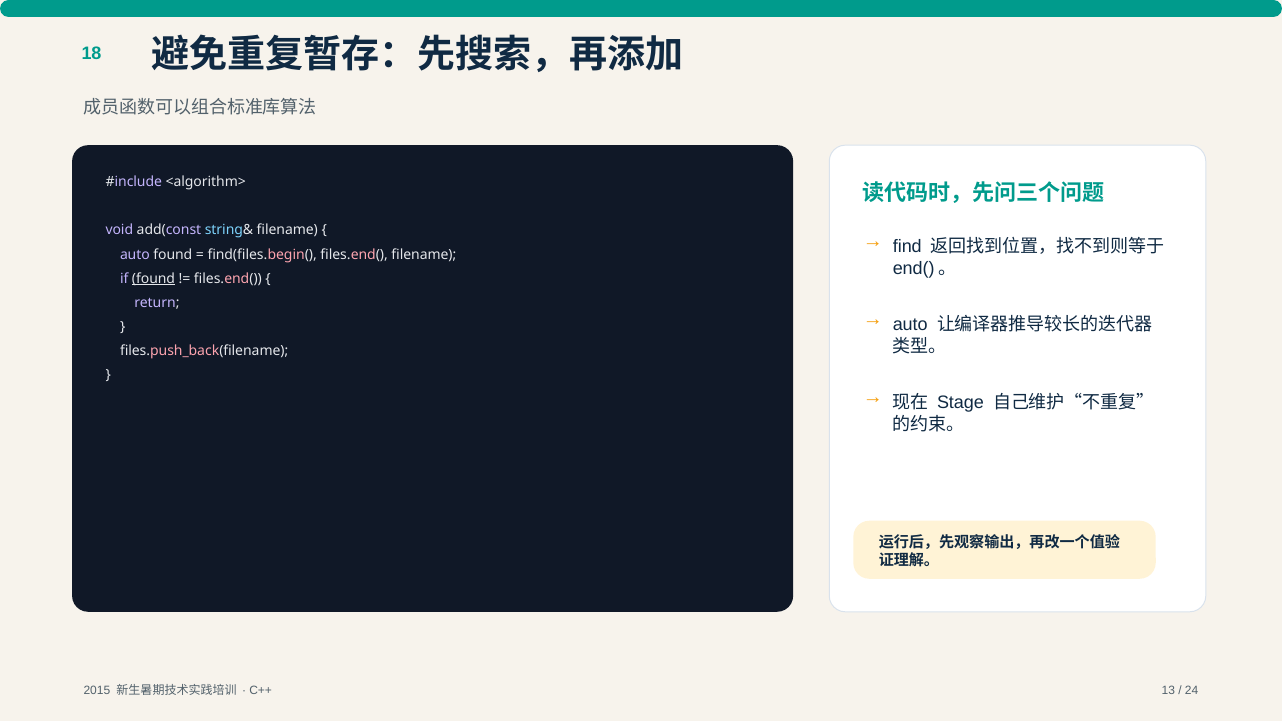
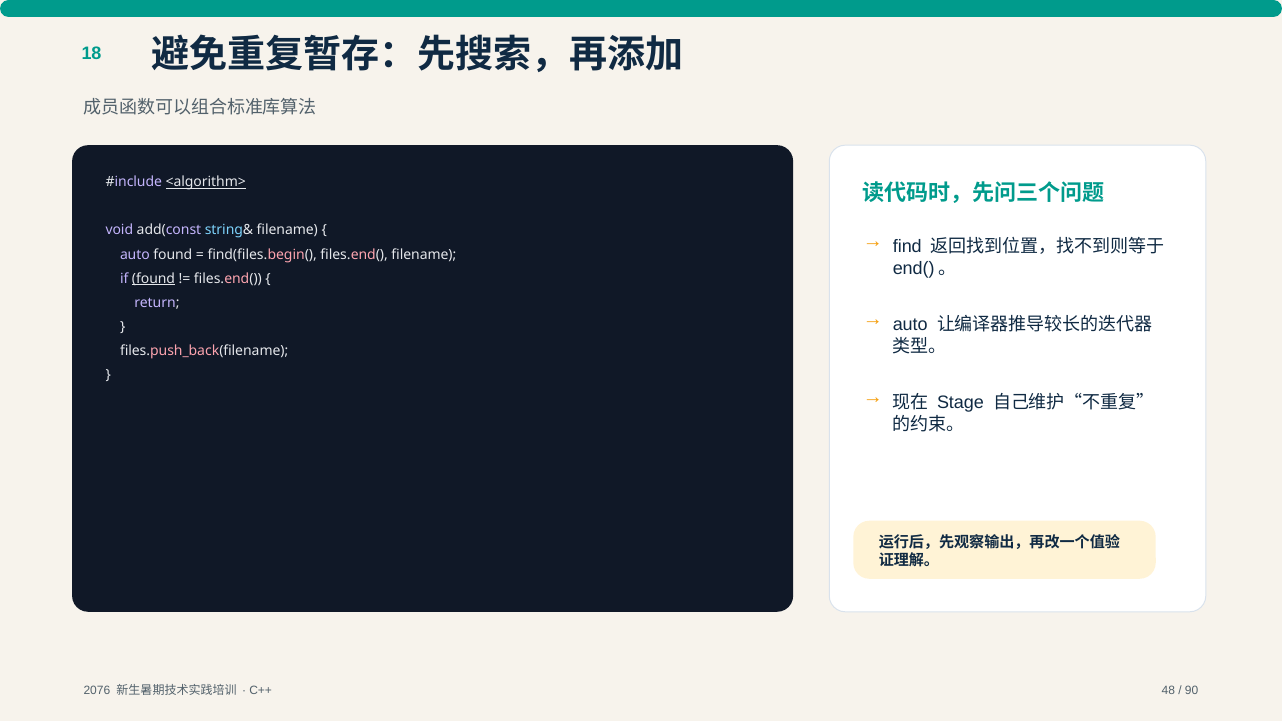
<algorithm> underline: none -> present (206, 182)
2015: 2015 -> 2076 (97, 691)
13: 13 -> 48 (1168, 691)
24: 24 -> 90 (1192, 691)
